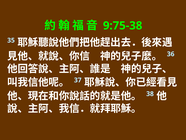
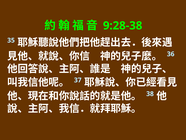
9:75-38: 9:75-38 -> 9:28-38 (123, 26)
